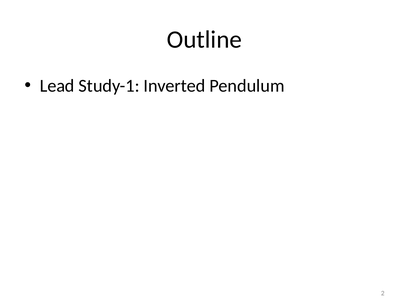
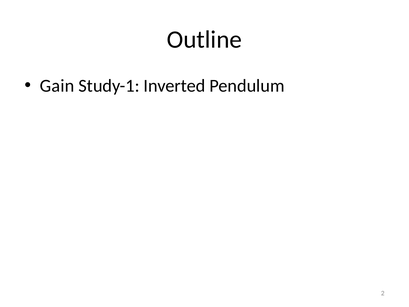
Lead: Lead -> Gain (57, 86)
